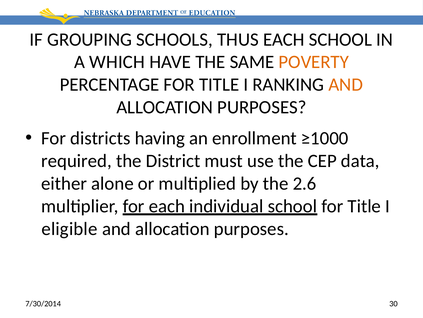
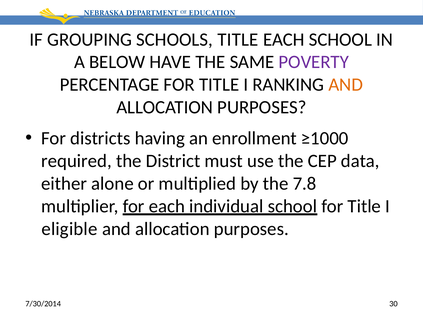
SCHOOLS THUS: THUS -> TITLE (238, 39)
WHICH: WHICH -> BELOW (117, 62)
POVERTY colour: orange -> purple (314, 62)
2.6: 2.6 -> 7.8 (305, 183)
